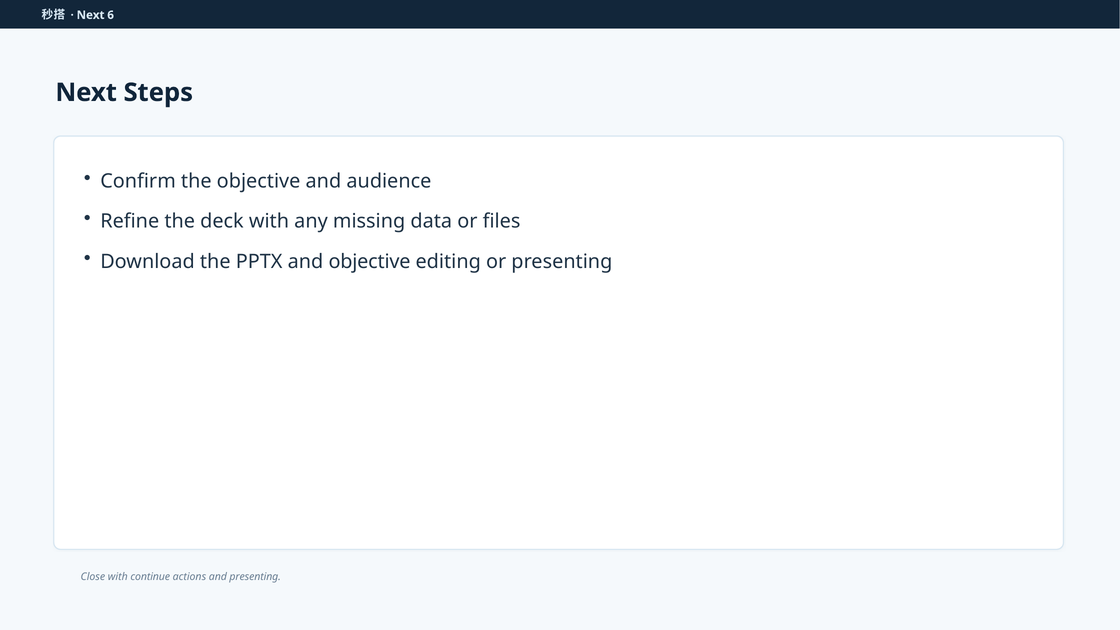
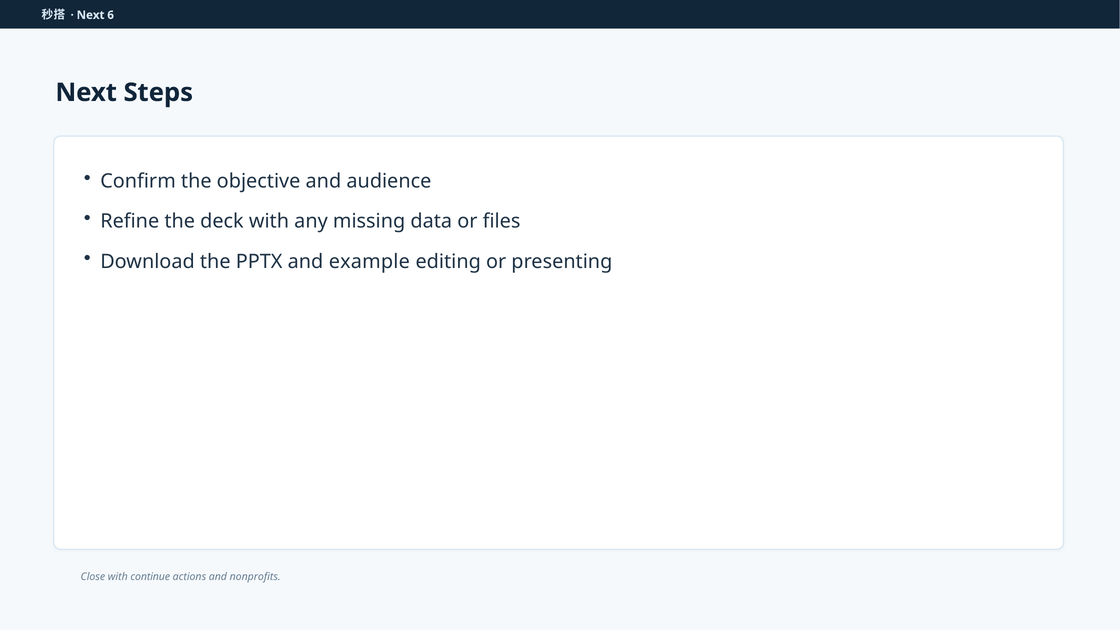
and objective: objective -> example (369, 262)
and presenting: presenting -> nonprofits (255, 577)
